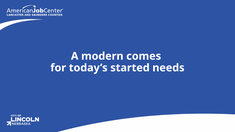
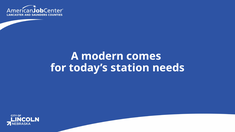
started: started -> station (130, 68)
